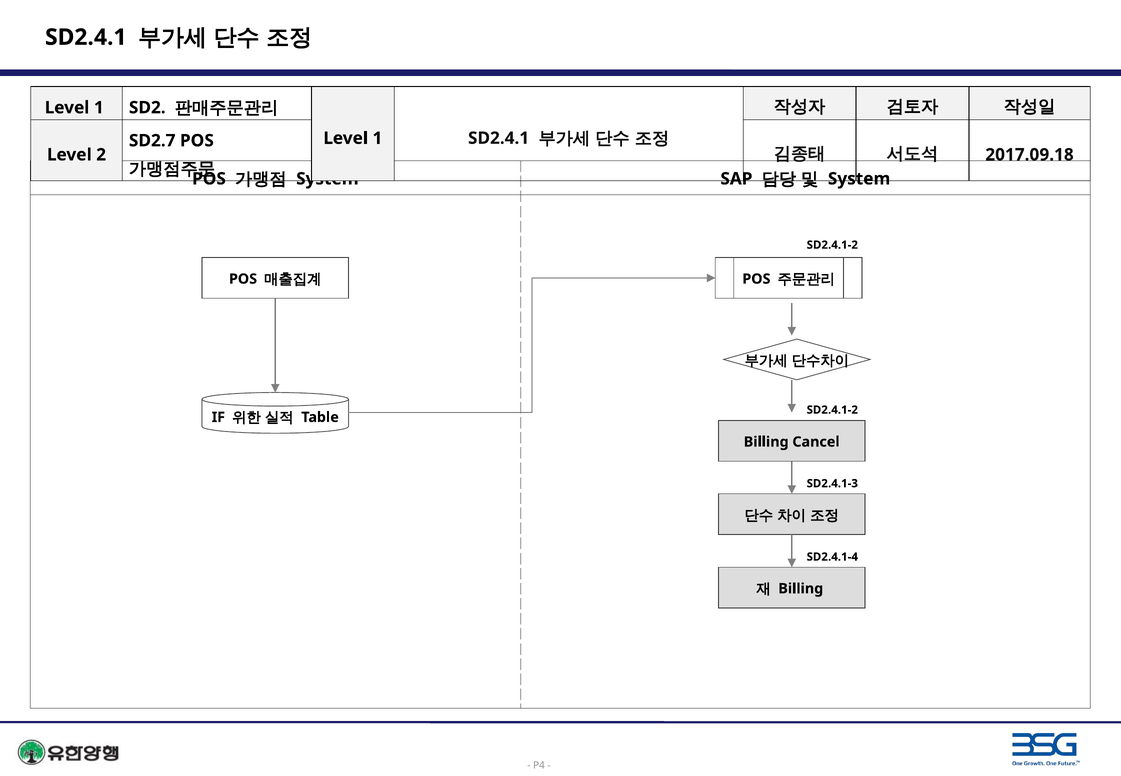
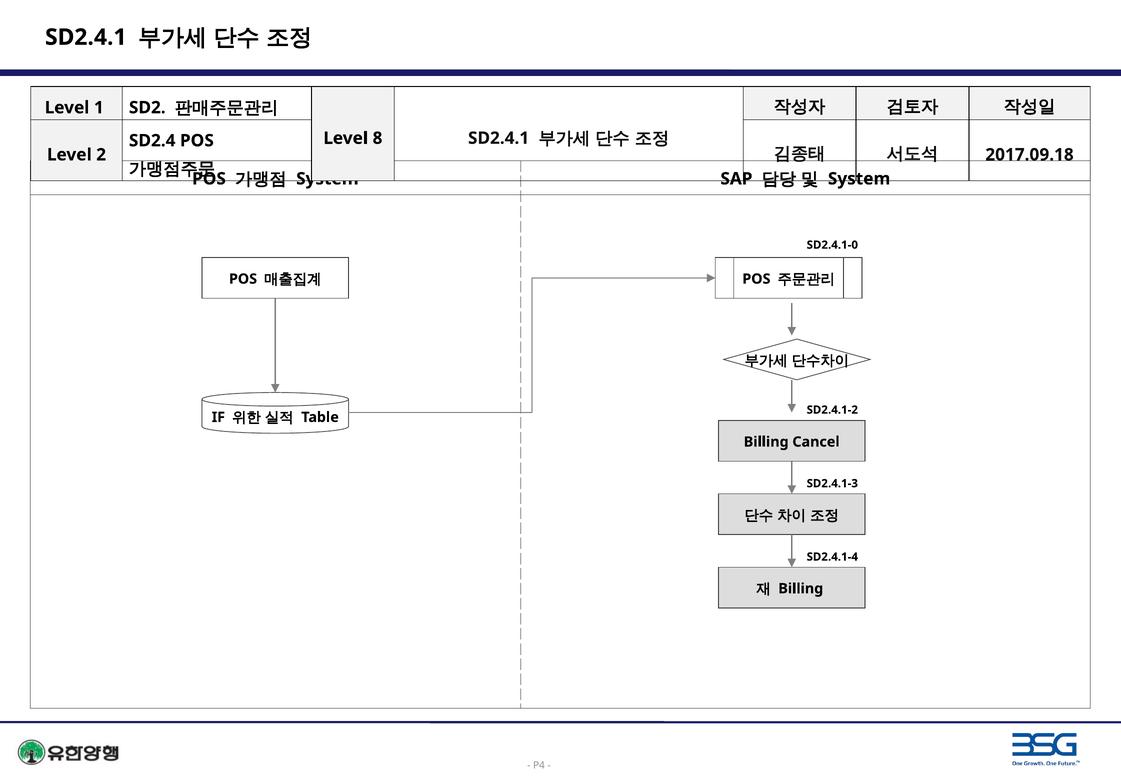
1: 1 -> 8 (378, 138)
SD2.7: SD2.7 -> SD2.4 (152, 141)
SD2.4.1-2: SD2.4.1-2 -> SD2.4.1-0 (832, 245)
